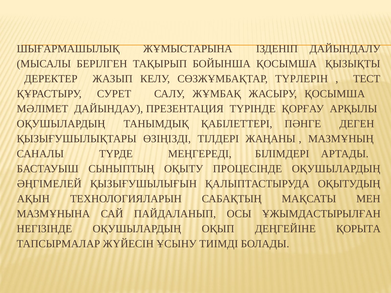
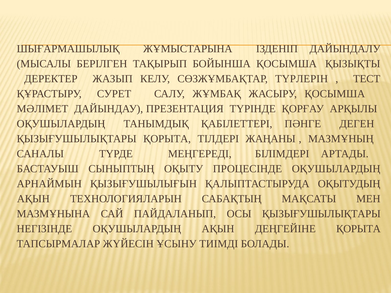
ҚЫЗЫҒУШЫЛЫҚТАРЫ ӨЗІҢІЗДІ: ӨЗІҢІЗДІ -> ҚОРЫТА (167, 139)
ӘҢГІМЕЛЕЙ: ӘҢГІМЕЛЕЙ -> АРНАЙМЫН (49, 184)
ОСЫ ҰЖЫМДАСТЫРЫЛҒАН: ҰЖЫМДАСТЫРЫЛҒАН -> ҚЫЗЫҒУШЫЛЫҚТАРЫ (321, 214)
ОҚУШЫЛАРДЫҢ ОҚЫП: ОҚЫП -> АҚЫН (218, 229)
